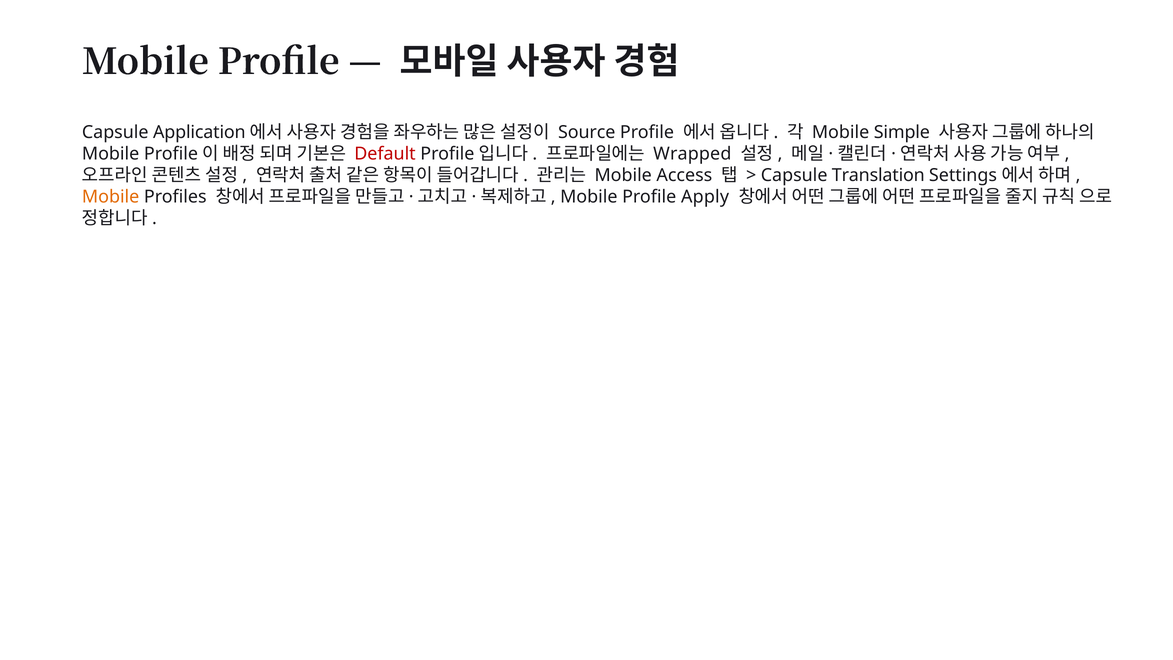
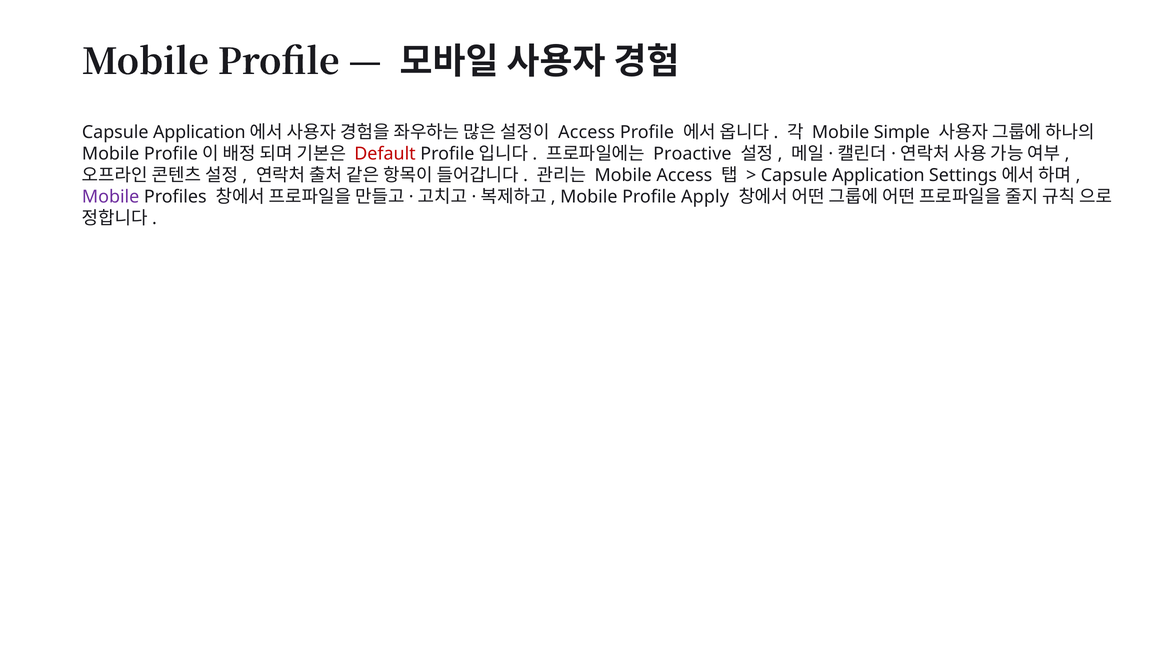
Source: Source -> Access (587, 132)
Wrapped: Wrapped -> Proactive (692, 154)
Translation: Translation -> Application (878, 175)
Mobile colour: orange -> purple (111, 197)
